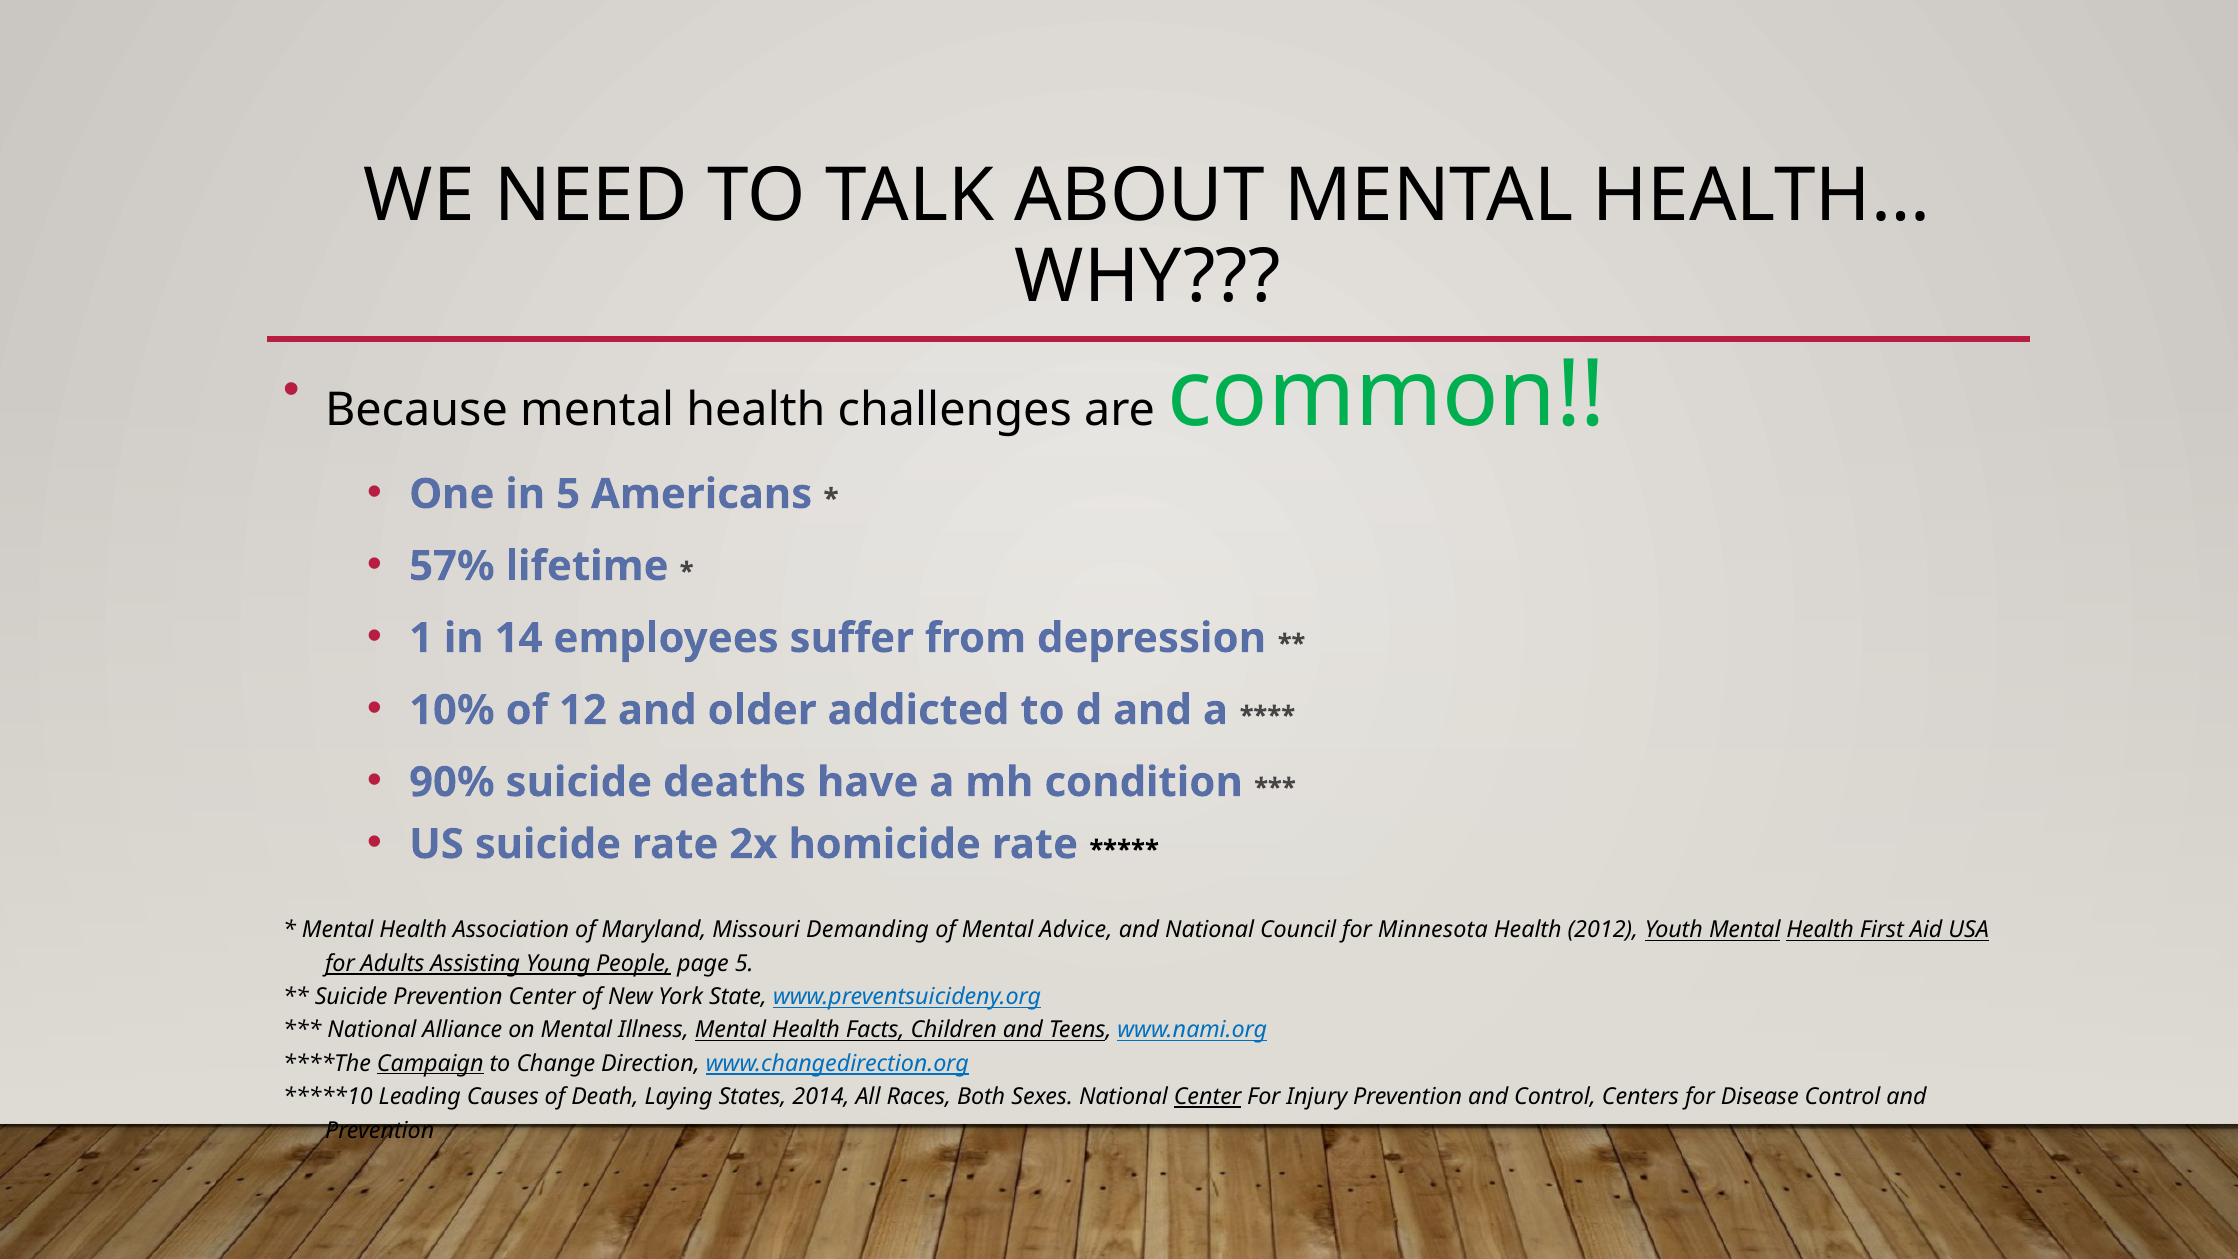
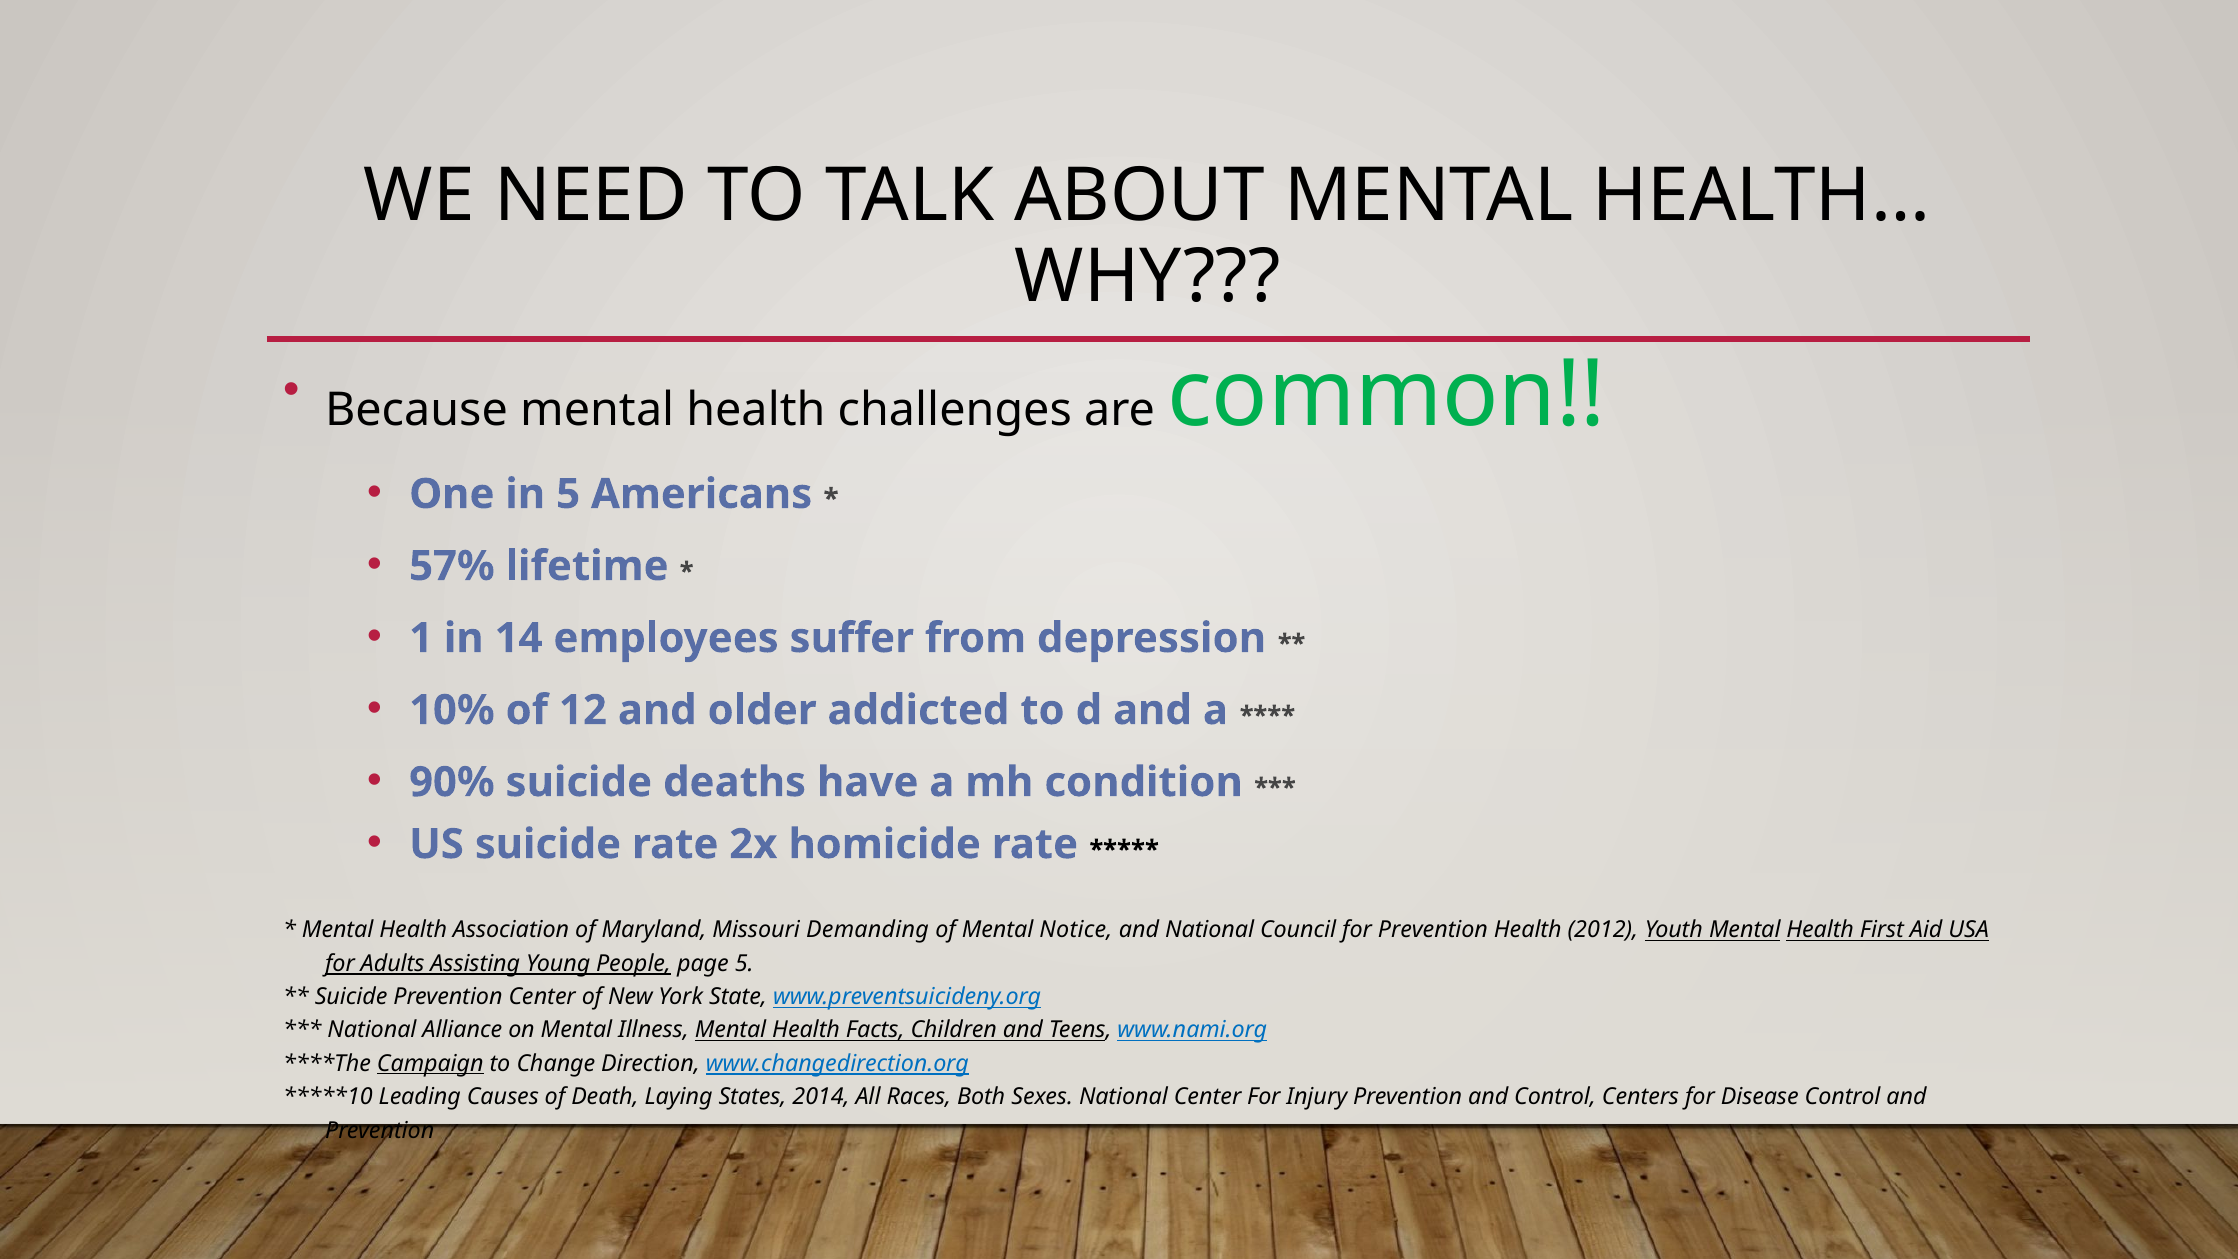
Advice: Advice -> Notice (1076, 930)
for Minnesota: Minnesota -> Prevention (1433, 930)
Center underline: present -> none (1208, 1097)
